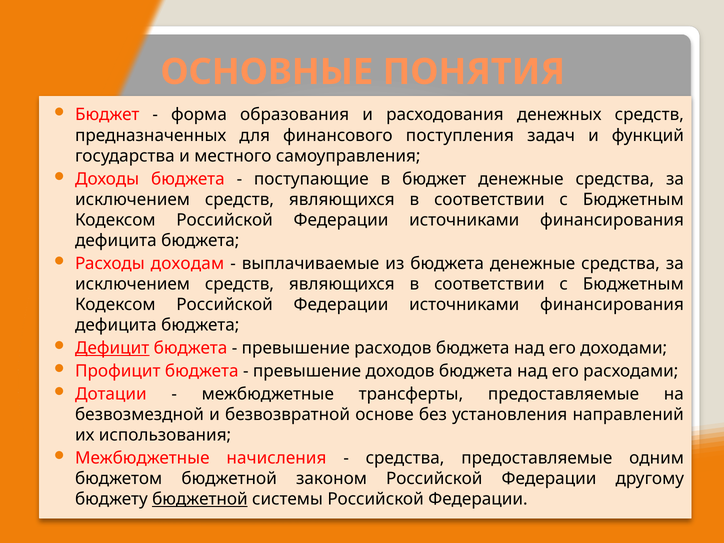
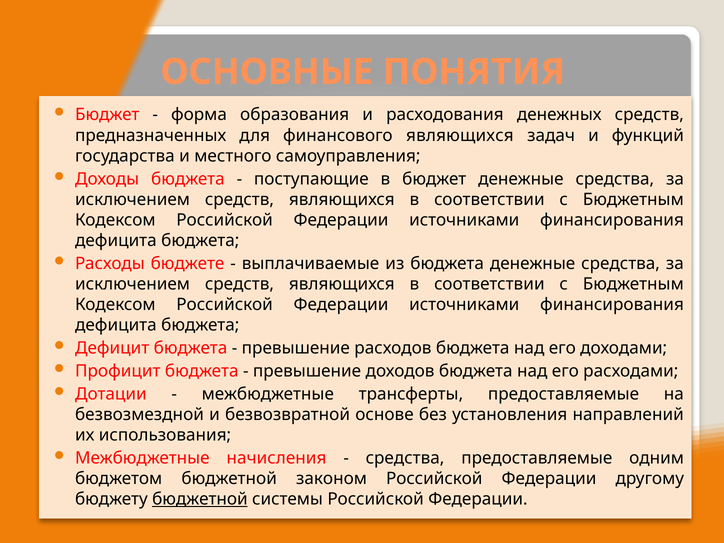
финансового поступления: поступления -> являющихся (460, 135)
доходам: доходам -> бюджете (188, 264)
Дефицит underline: present -> none (112, 348)
